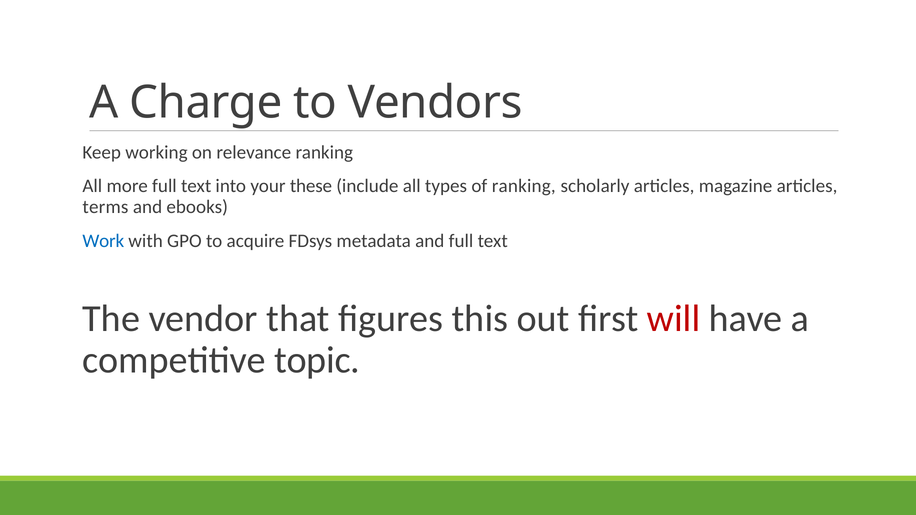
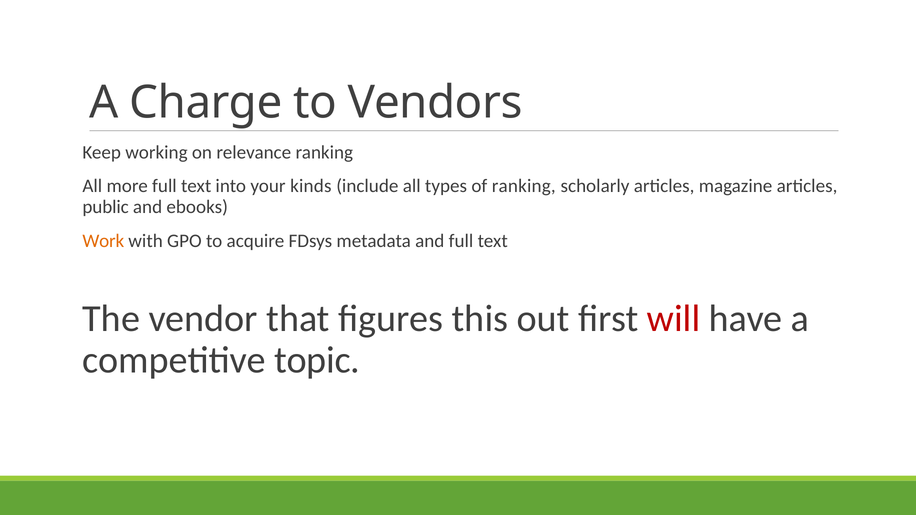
these: these -> kinds (311, 186)
terms: terms -> public (106, 207)
Work colour: blue -> orange (103, 241)
